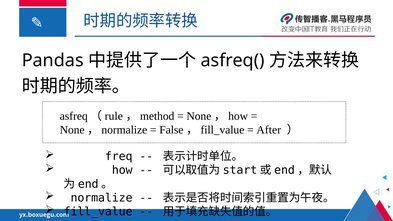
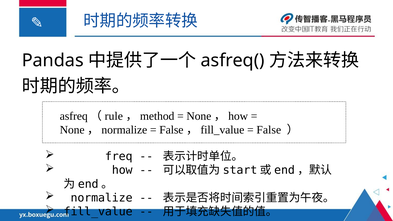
After: After -> False (269, 130)
